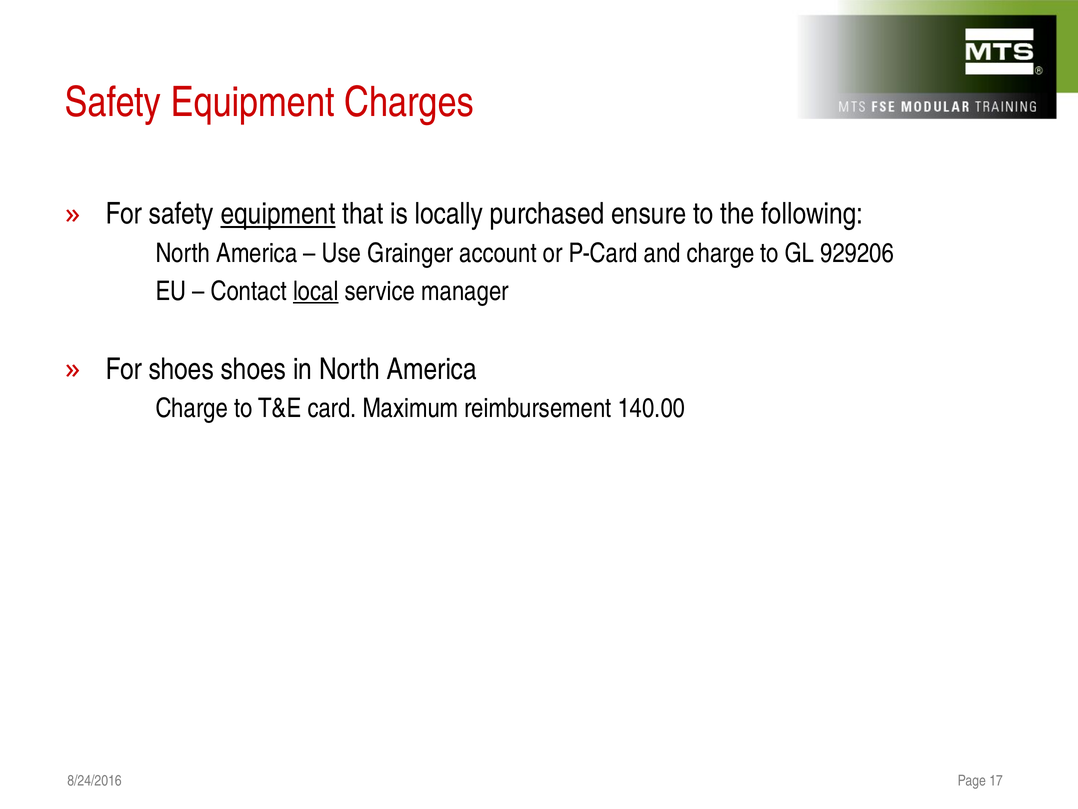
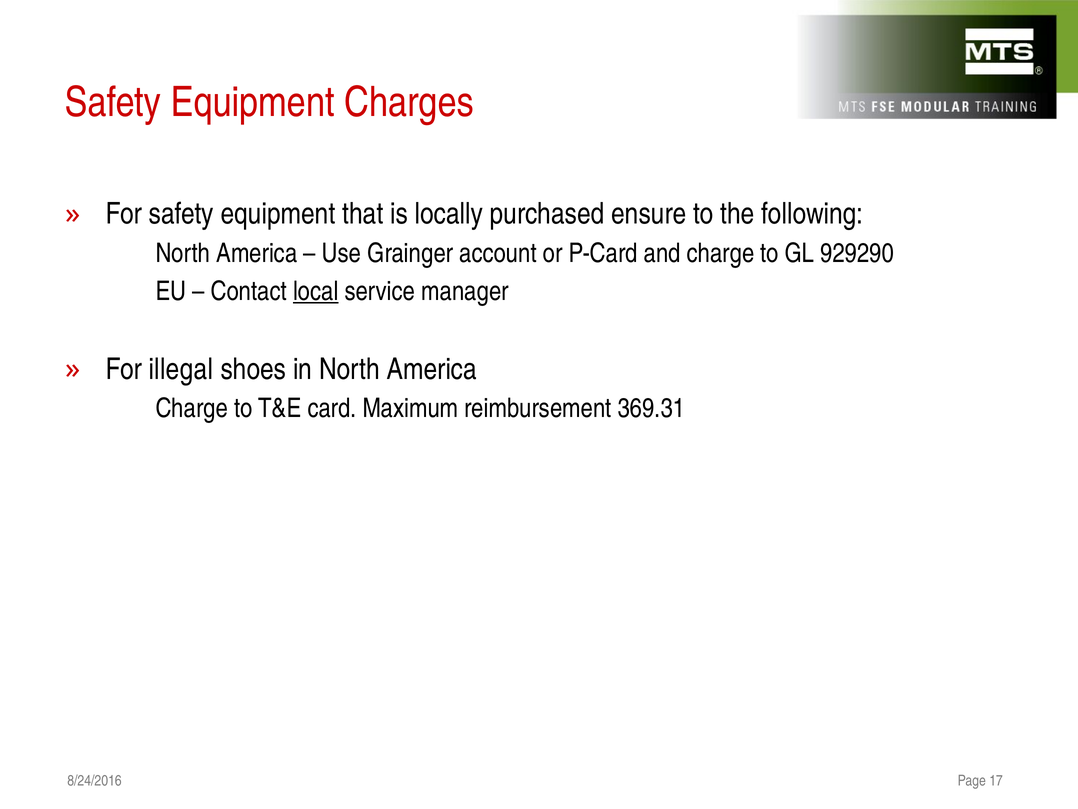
equipment underline: present -> none (278, 214)
929206: 929206 -> 929290 (857, 253)
For shoes: shoes -> illegal (181, 369)
140.00: 140.00 -> 369.31 (651, 408)
